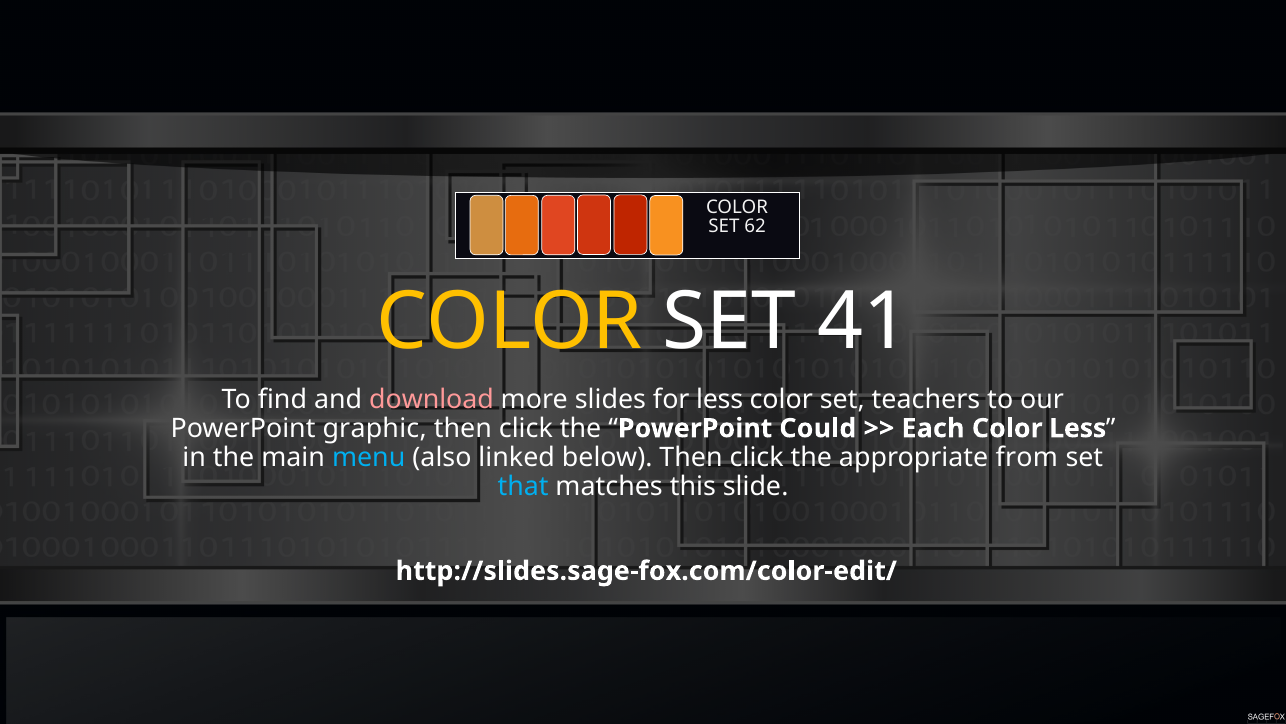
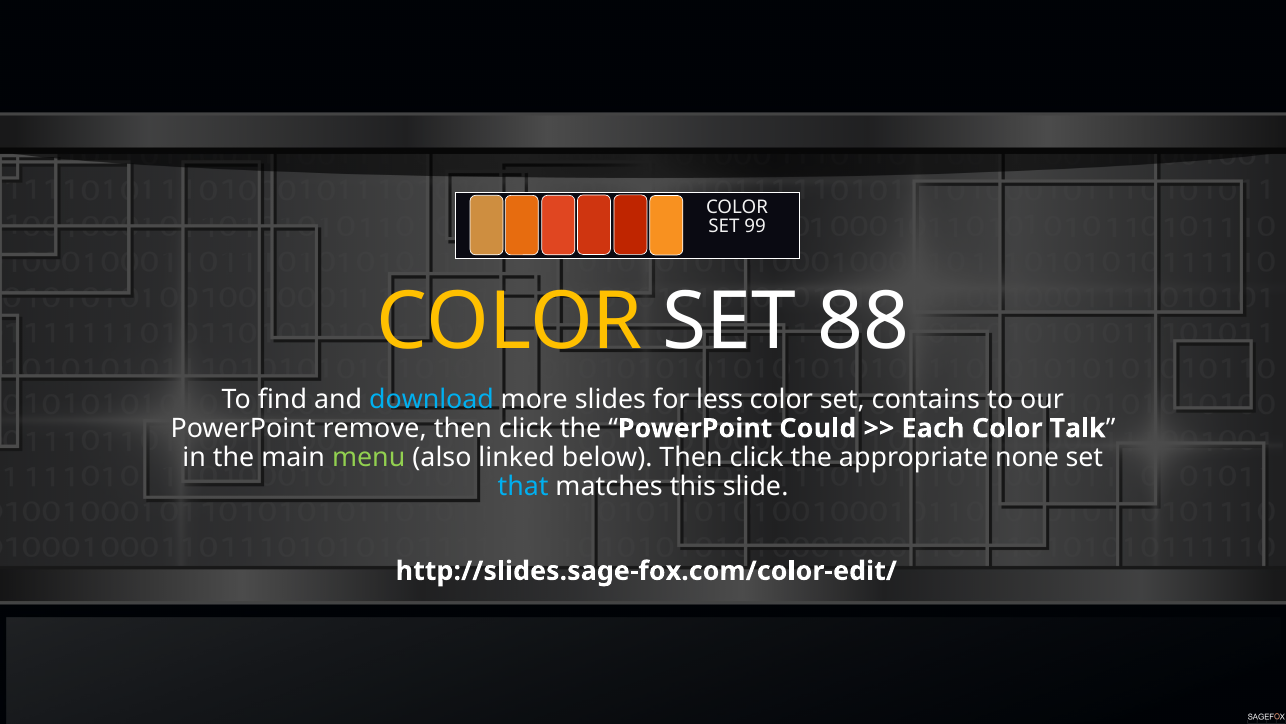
62: 62 -> 99 (755, 226)
41: 41 -> 88 (863, 321)
download colour: pink -> light blue (431, 399)
teachers: teachers -> contains (926, 399)
graphic: graphic -> remove (375, 428)
Color Less: Less -> Talk (1078, 428)
menu colour: light blue -> light green (369, 457)
from: from -> none (1027, 457)
